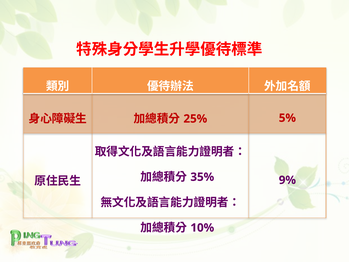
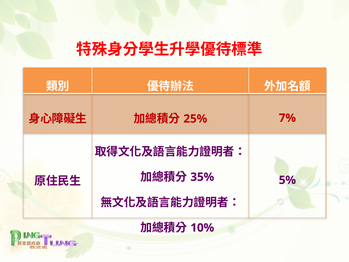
5%: 5% -> 7% (287, 118)
9%: 9% -> 5% (287, 180)
